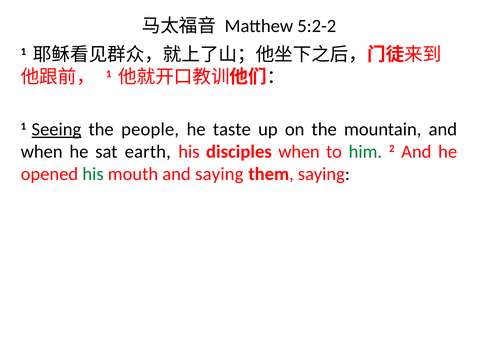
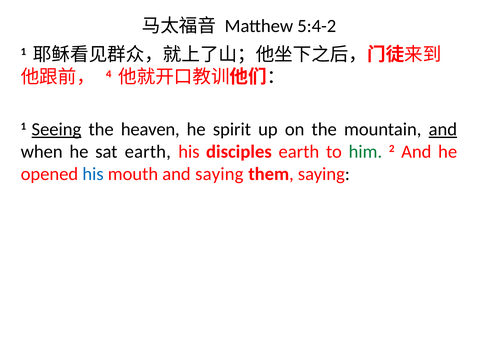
5:2-2: 5:2-2 -> 5:4-2 (317, 26)
1: 1 -> 4 (109, 74)
people: people -> heaven (150, 129)
taste: taste -> spirit (232, 129)
and underline: none -> present (443, 129)
disciples when: when -> earth (299, 151)
his colour: green -> blue (93, 174)
